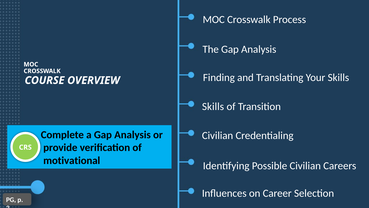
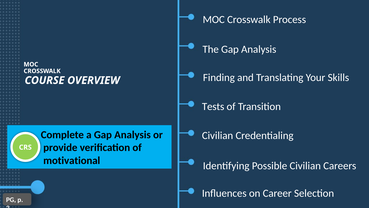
Skills: Skills -> Tests (213, 106)
